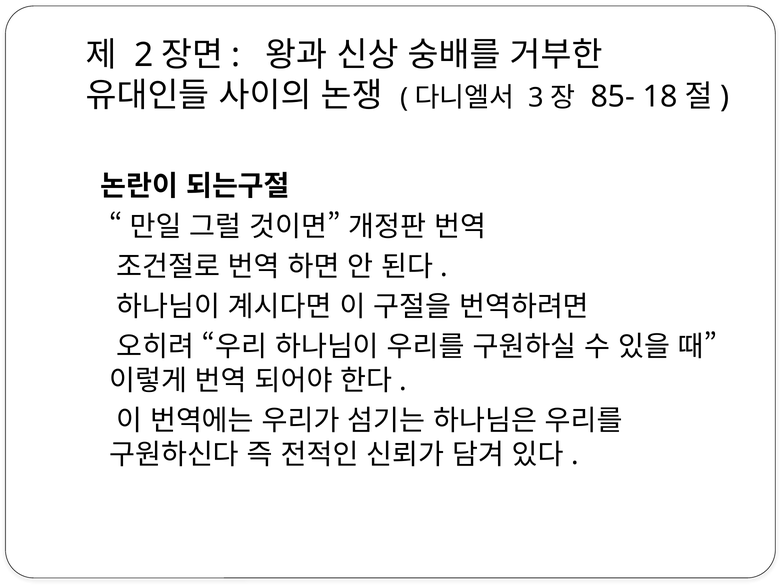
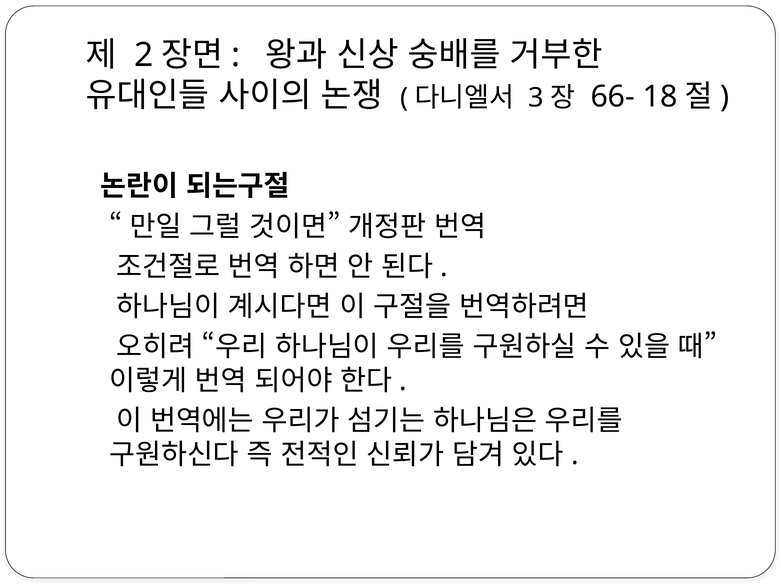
85-: 85- -> 66- (613, 96)
